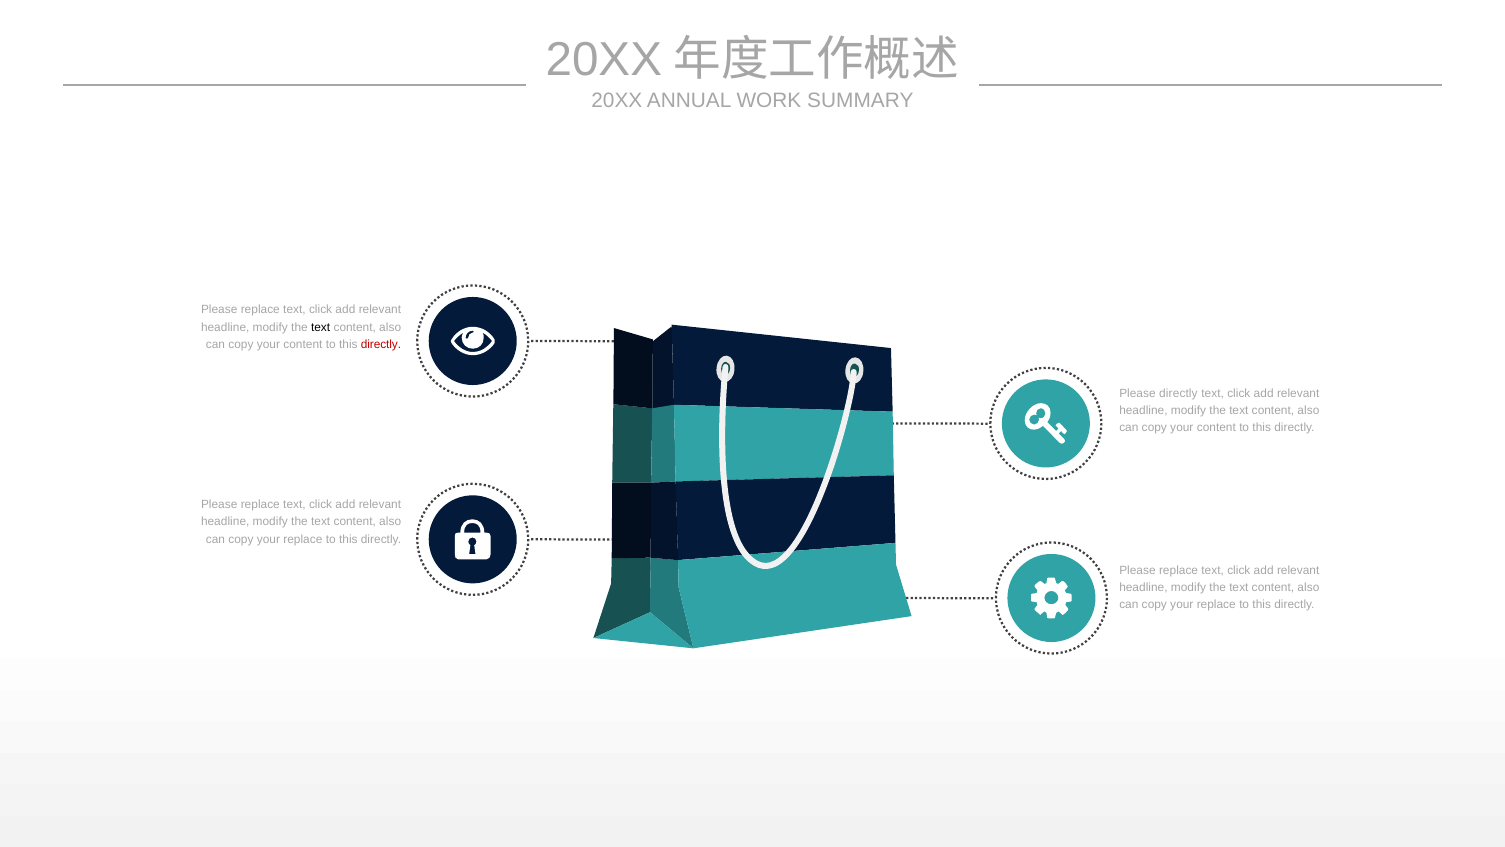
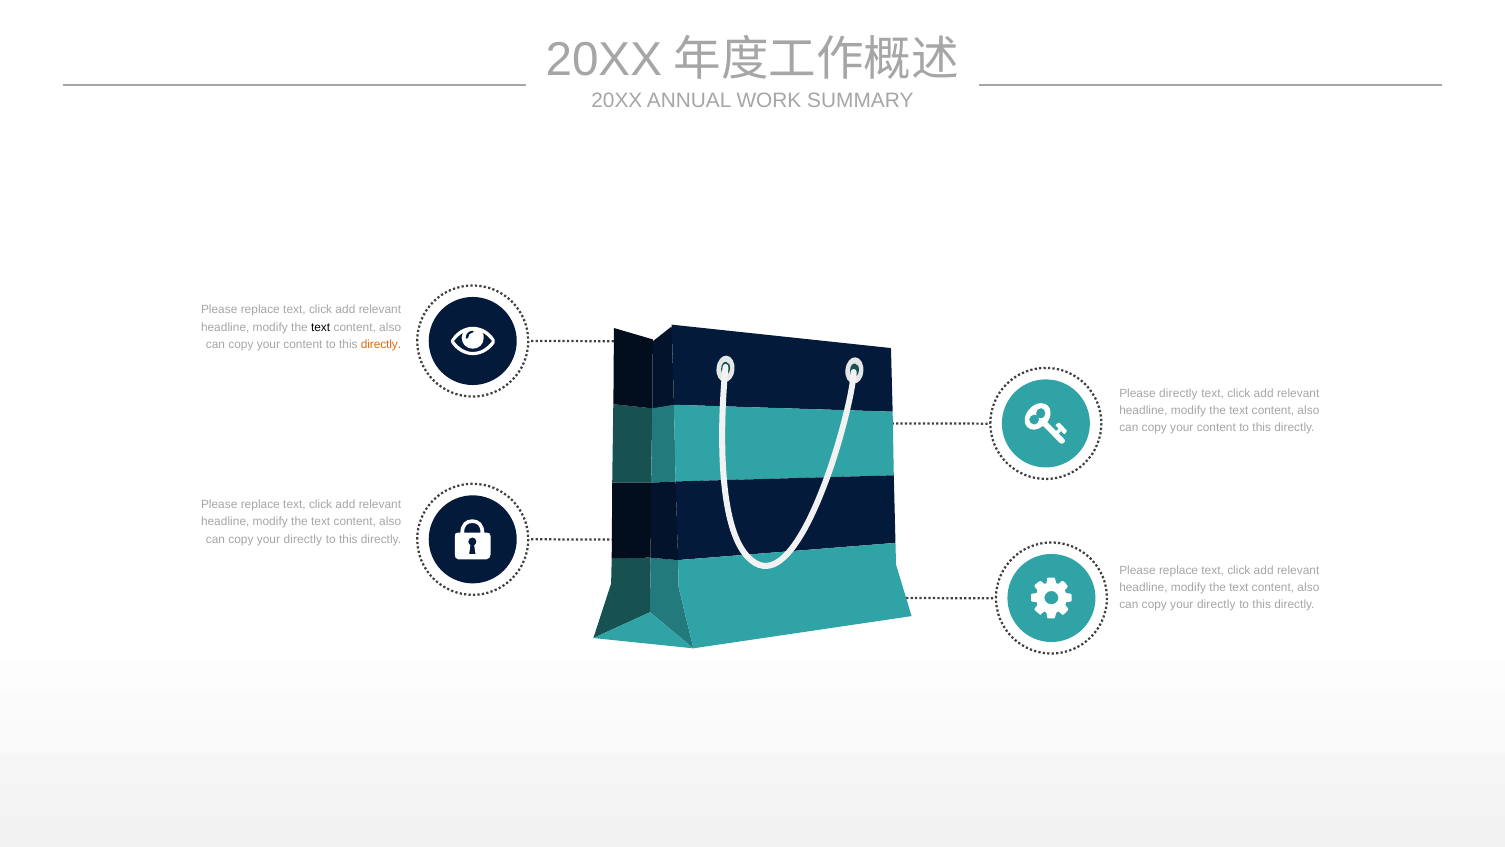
directly colour: red -> orange (381, 344)
replace: replace -> directly (303, 539)
replace: replace -> directly (1216, 604)
